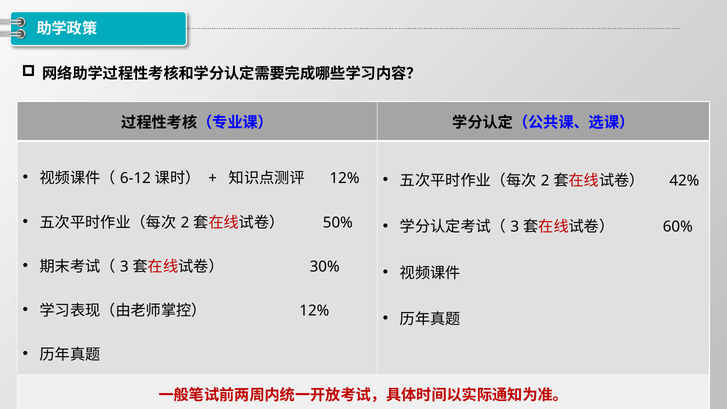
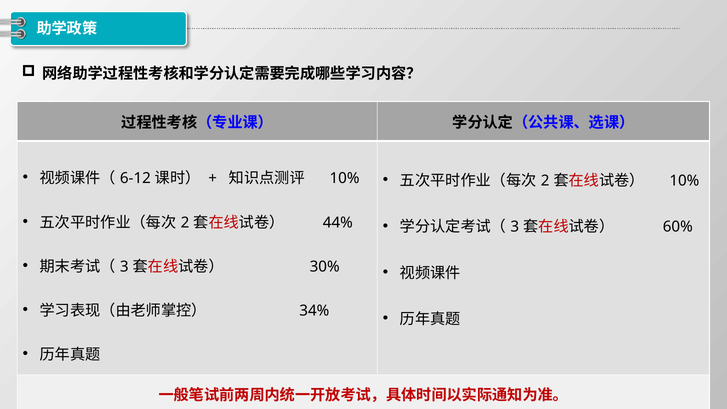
12%: 12% -> 10% (345, 178)
42%: 42% -> 10% (684, 181)
50%: 50% -> 44% (338, 222)
12%: 12% -> 34% (314, 311)
